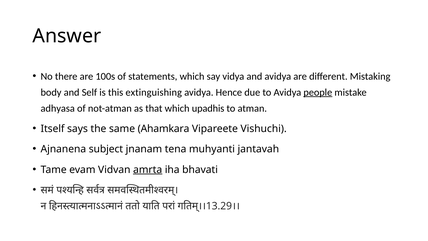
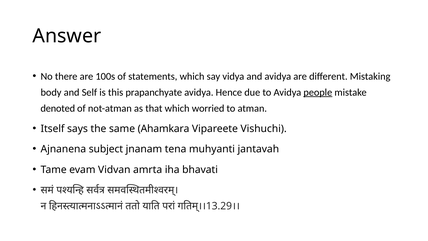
extinguishing: extinguishing -> prapanchyate (154, 92)
adhyasa: adhyasa -> denoted (58, 108)
upadhis: upadhis -> worried (208, 108)
amrta underline: present -> none (148, 169)
